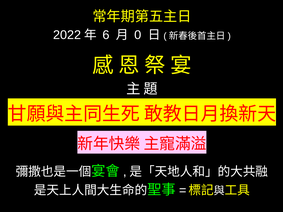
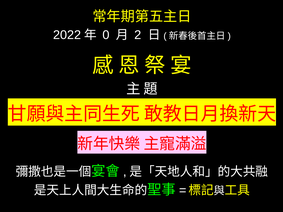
6: 6 -> 0 (106, 35)
0: 0 -> 2 (138, 35)
